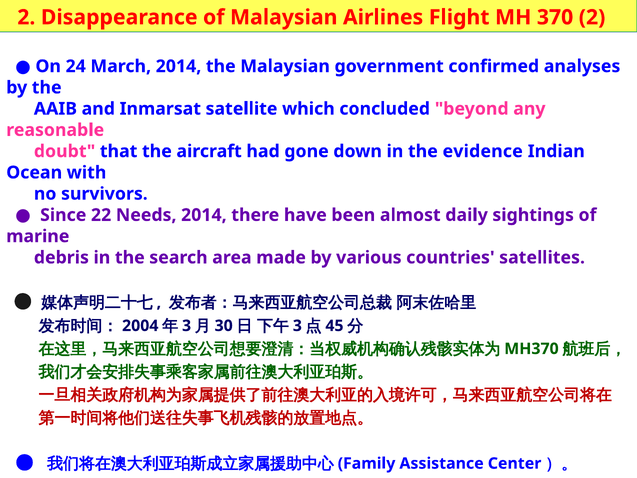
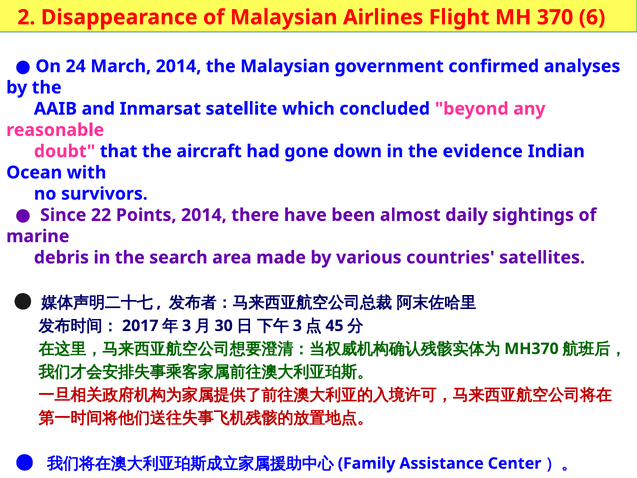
370 2: 2 -> 6 (592, 17)
Needs: Needs -> Points (146, 215)
2004: 2004 -> 2017 (140, 326)
